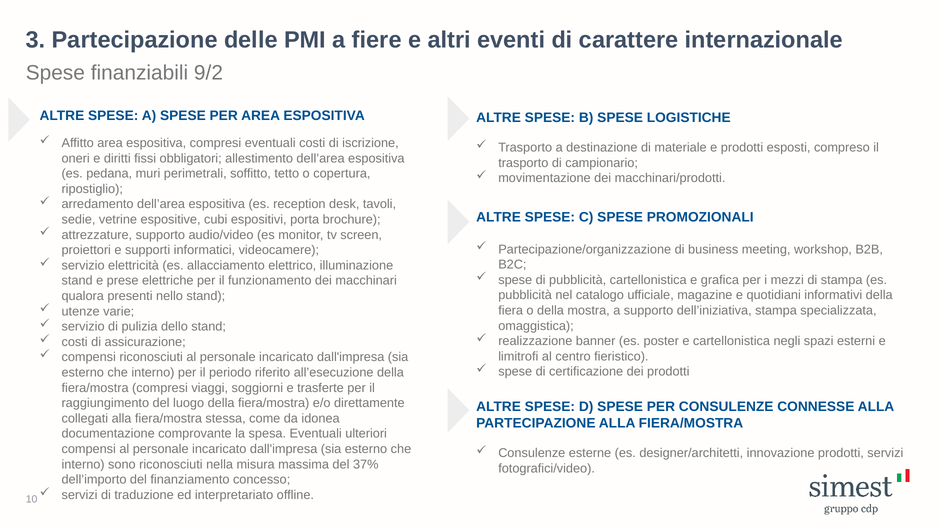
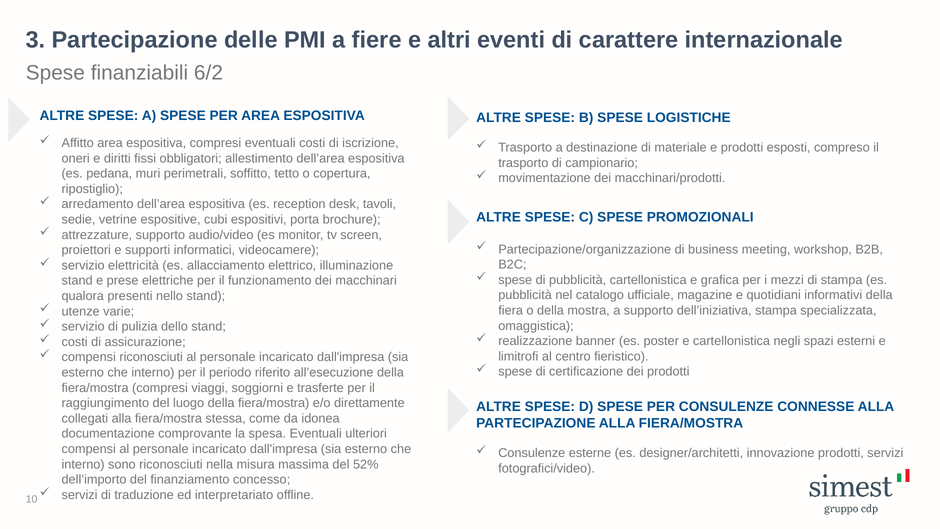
9/2: 9/2 -> 6/2 (209, 73)
37%: 37% -> 52% (366, 464)
